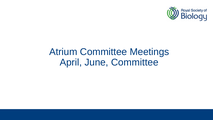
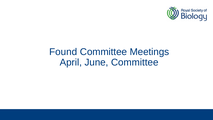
Atrium: Atrium -> Found (63, 52)
